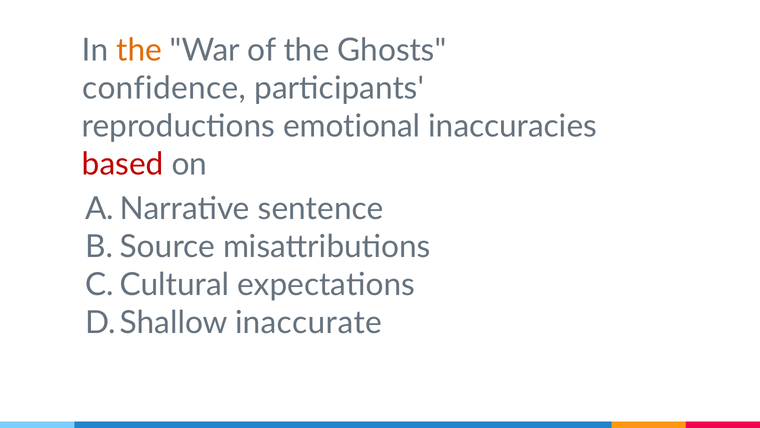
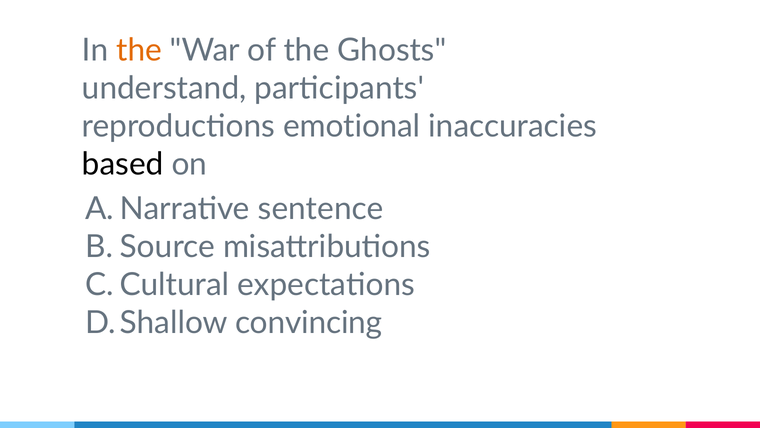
confidence: confidence -> understand (164, 88)
based colour: red -> black (123, 164)
inaccurate: inaccurate -> convincing (309, 322)
